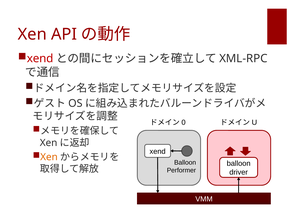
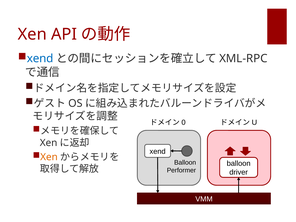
xend colour: red -> blue (40, 59)
